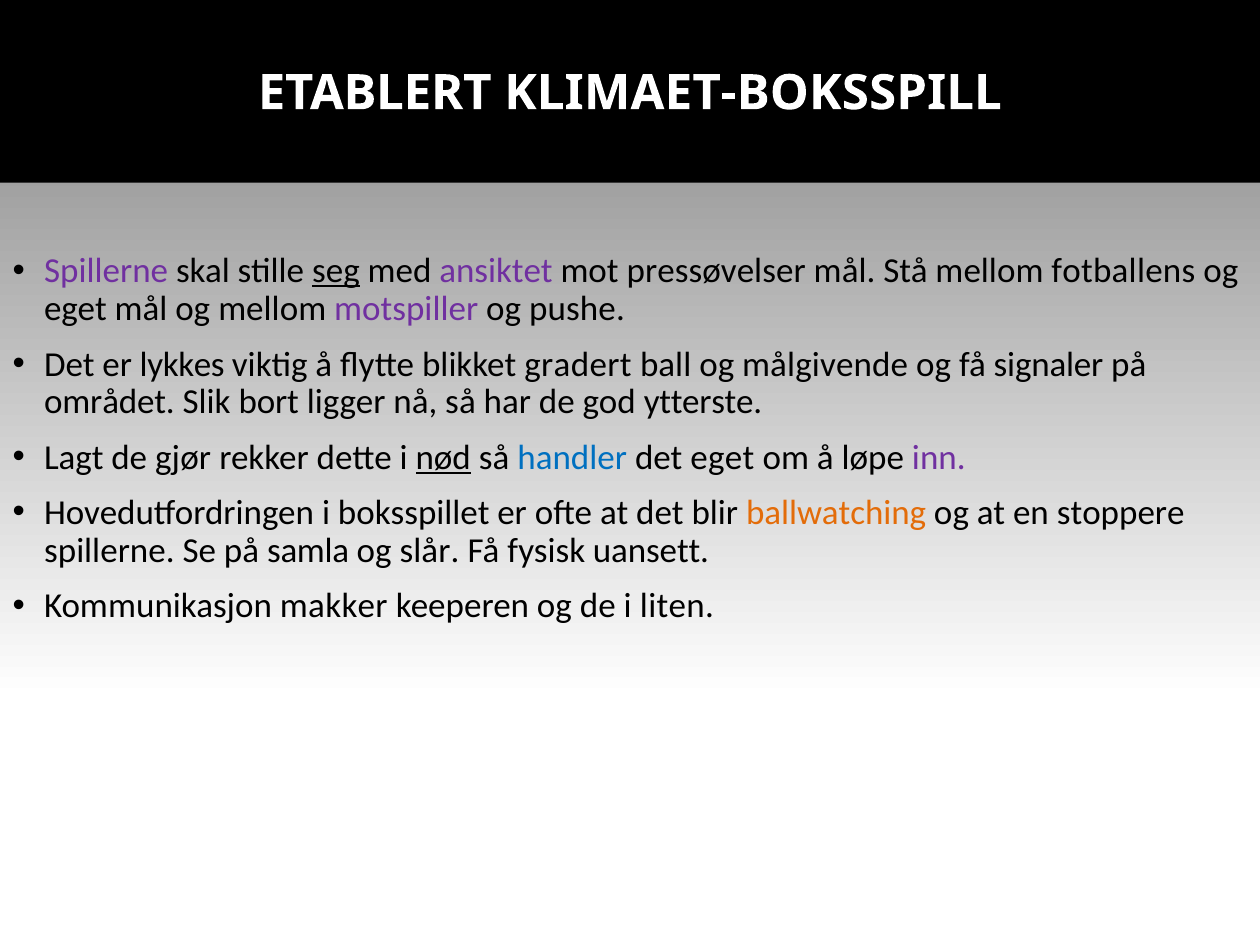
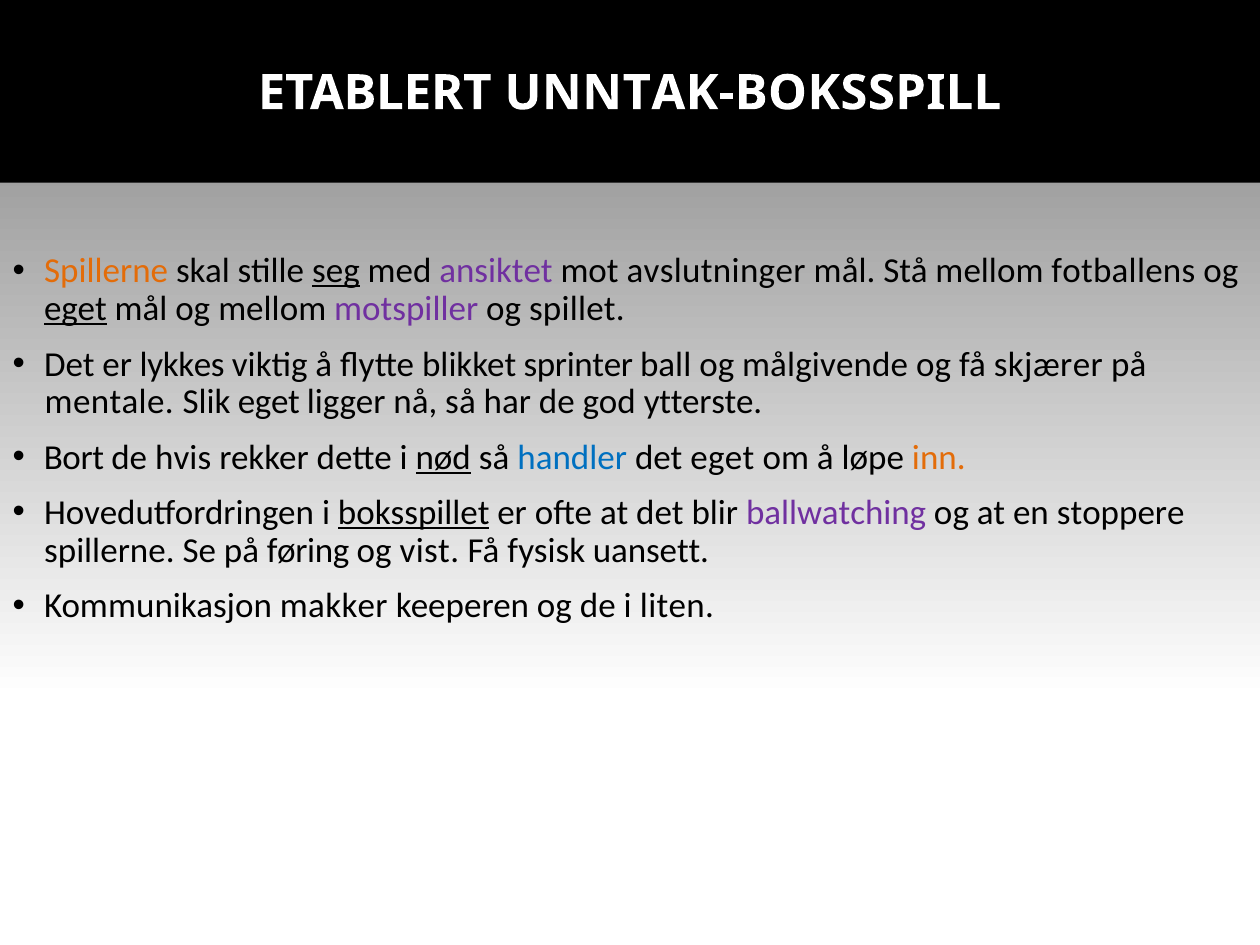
KLIMAET-BOKSSPILL: KLIMAET-BOKSSPILL -> UNNTAK-BOKSSPILL (753, 93)
Spillerne colour: purple -> orange (106, 271)
pressøvelser: pressøvelser -> avslutninger (716, 271)
eget underline: none -> present (75, 309)
pushe: pushe -> spillet (577, 309)
gradert: gradert -> sprinter (578, 364)
signaler: signaler -> skjærer (1048, 364)
området: området -> mentale (109, 402)
Slik bort: bort -> eget (269, 402)
Lagt: Lagt -> Bort (74, 458)
gjør: gjør -> hvis (183, 458)
inn colour: purple -> orange (939, 458)
boksspillet underline: none -> present (414, 513)
ballwatching colour: orange -> purple (836, 513)
samla: samla -> føring (308, 551)
slår: slår -> vist (429, 551)
